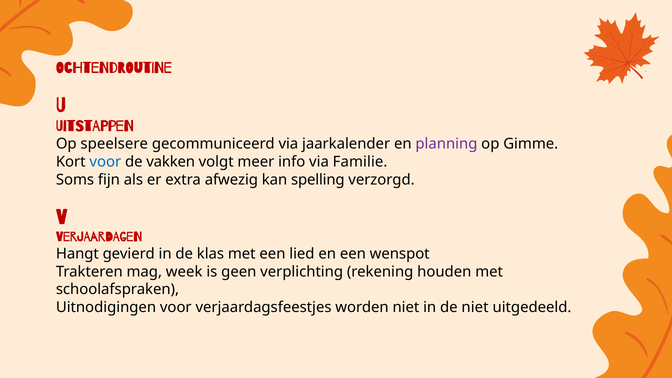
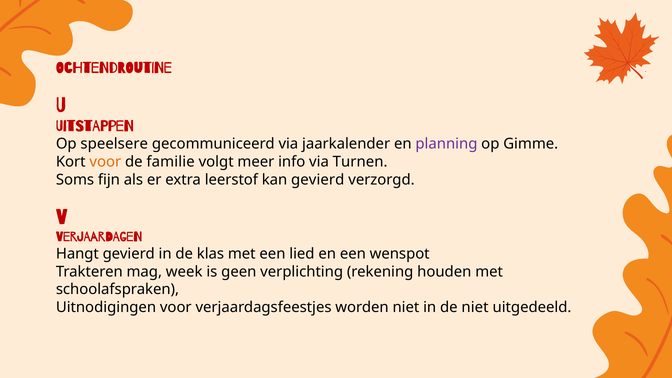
voor colour: blue -> orange (105, 162)
vakken: vakken -> familie (171, 162)
Familie: Familie -> Turnen (360, 162)
afwezig: afwezig -> leerstof (231, 180)
kan spelling: spelling -> gevierd (318, 180)
